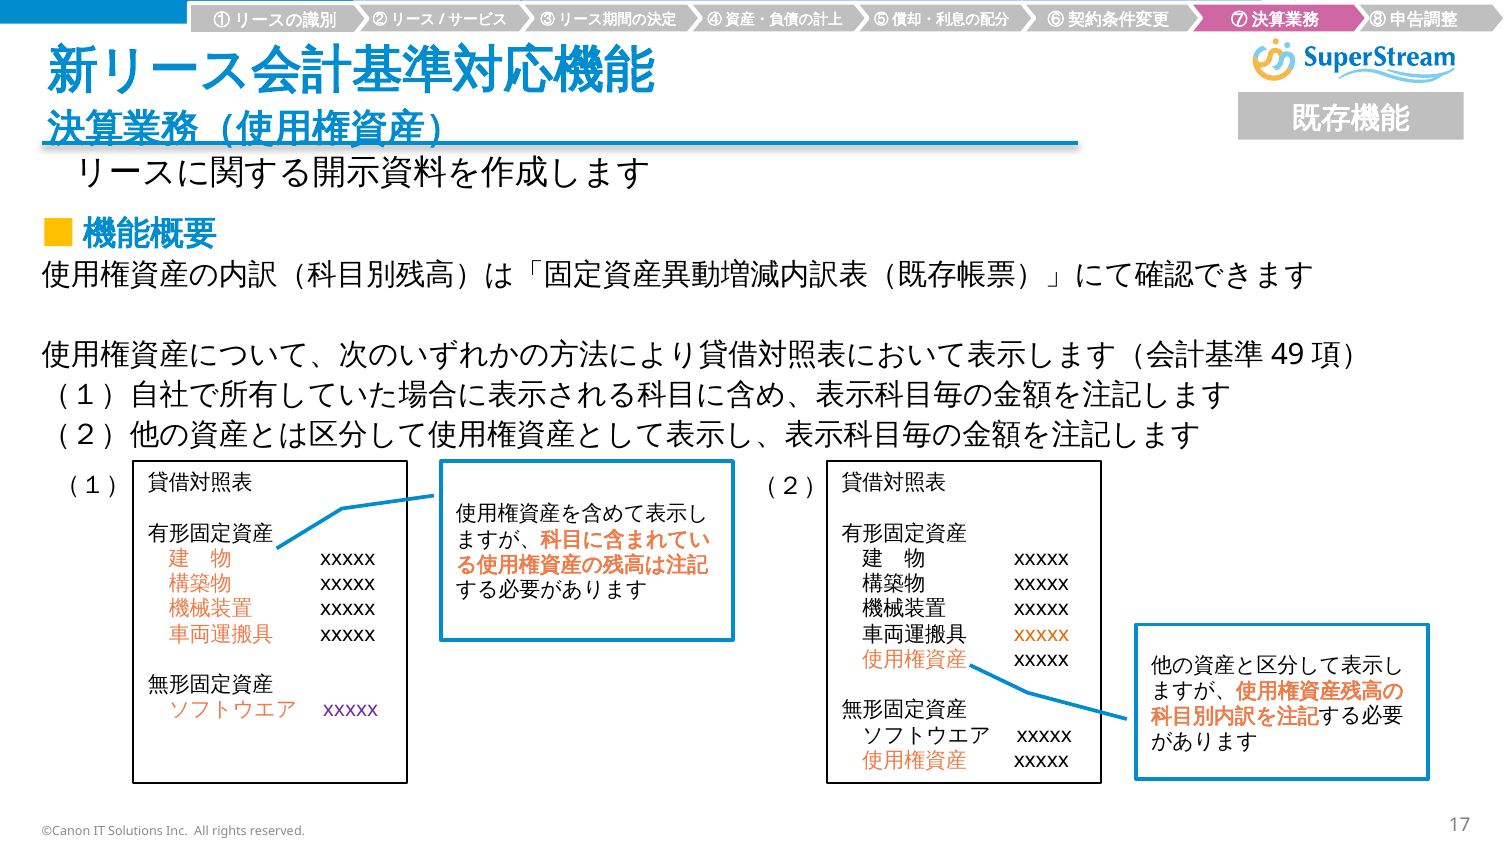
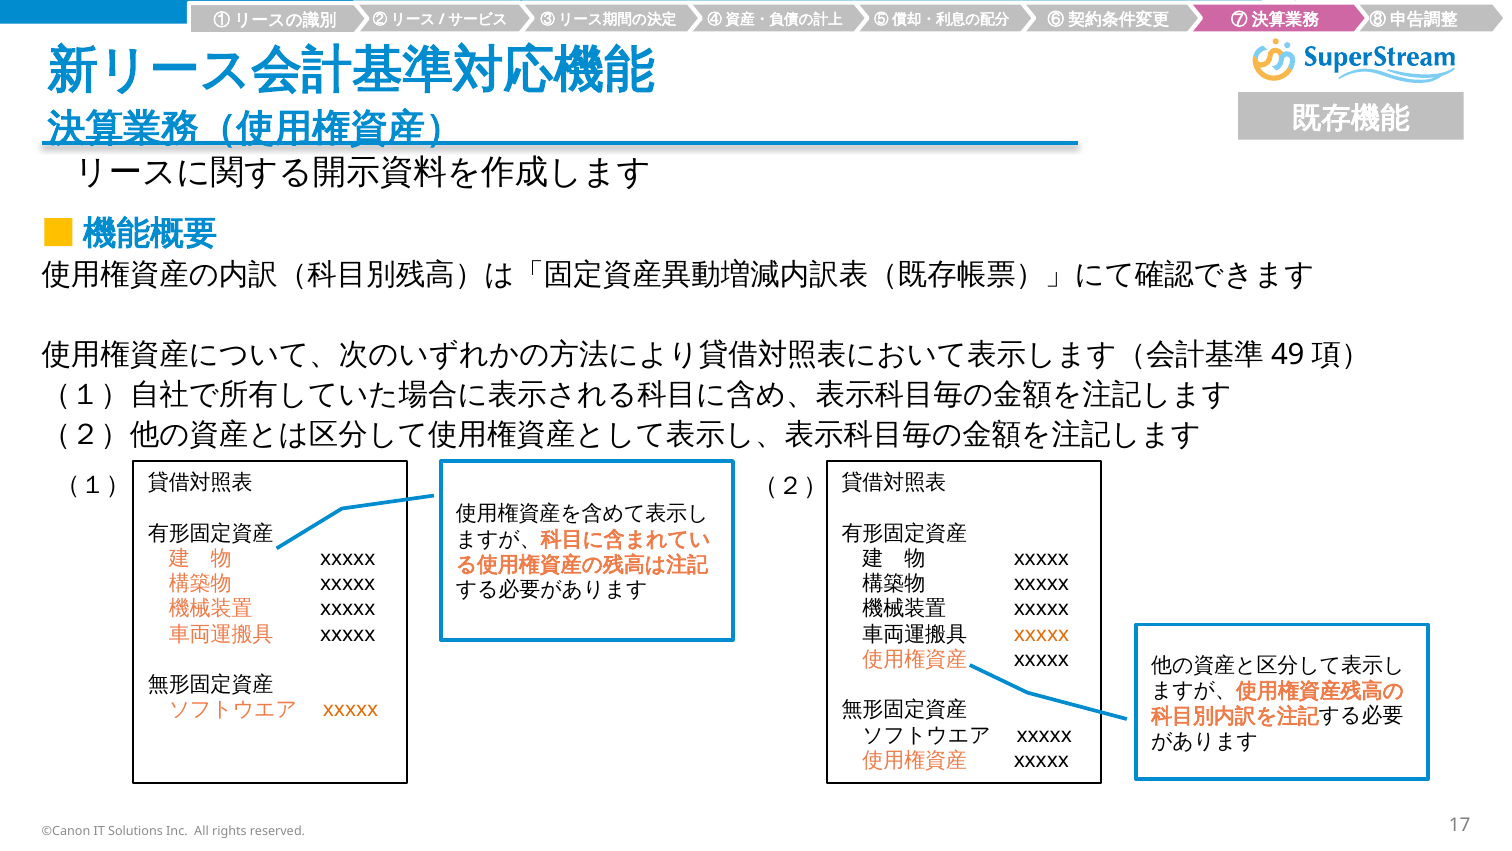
xxxxx colour: purple -> orange (351, 710)
